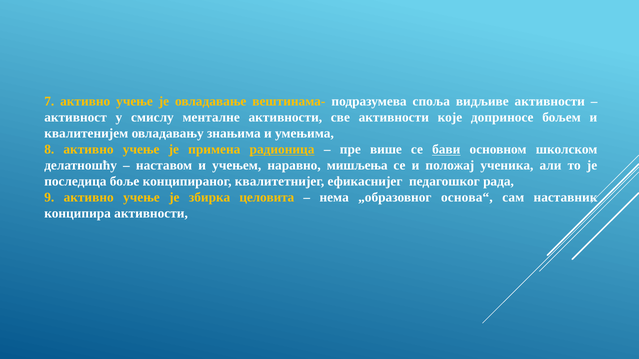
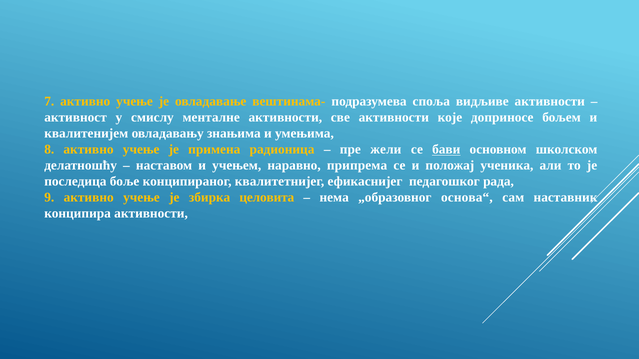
радионица underline: present -> none (282, 150)
више: више -> жели (386, 150)
мишљења: мишљења -> припрема (357, 166)
